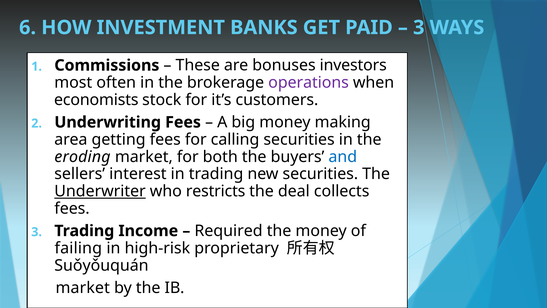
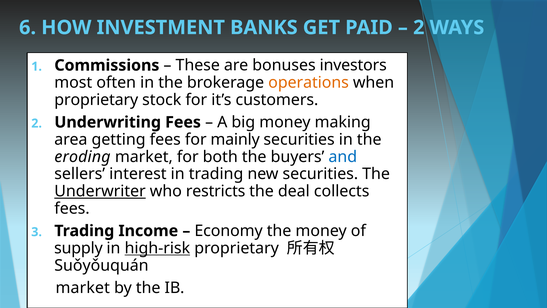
3: 3 -> 2 (419, 28)
operations colour: purple -> orange (309, 83)
economists: economists -> proprietary (96, 100)
calling: calling -> mainly (235, 139)
Required: Required -> Economy (229, 231)
failing: failing -> supply (78, 248)
high-risk underline: none -> present (157, 248)
